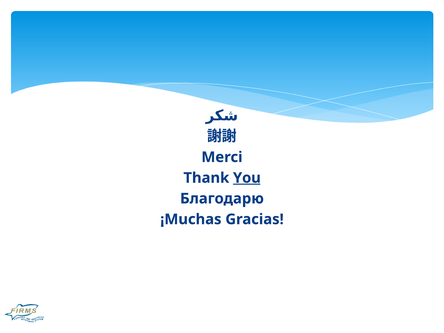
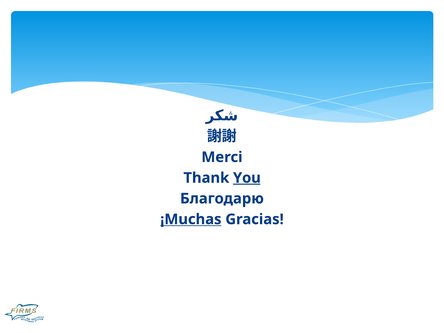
¡Muchas underline: none -> present (191, 219)
